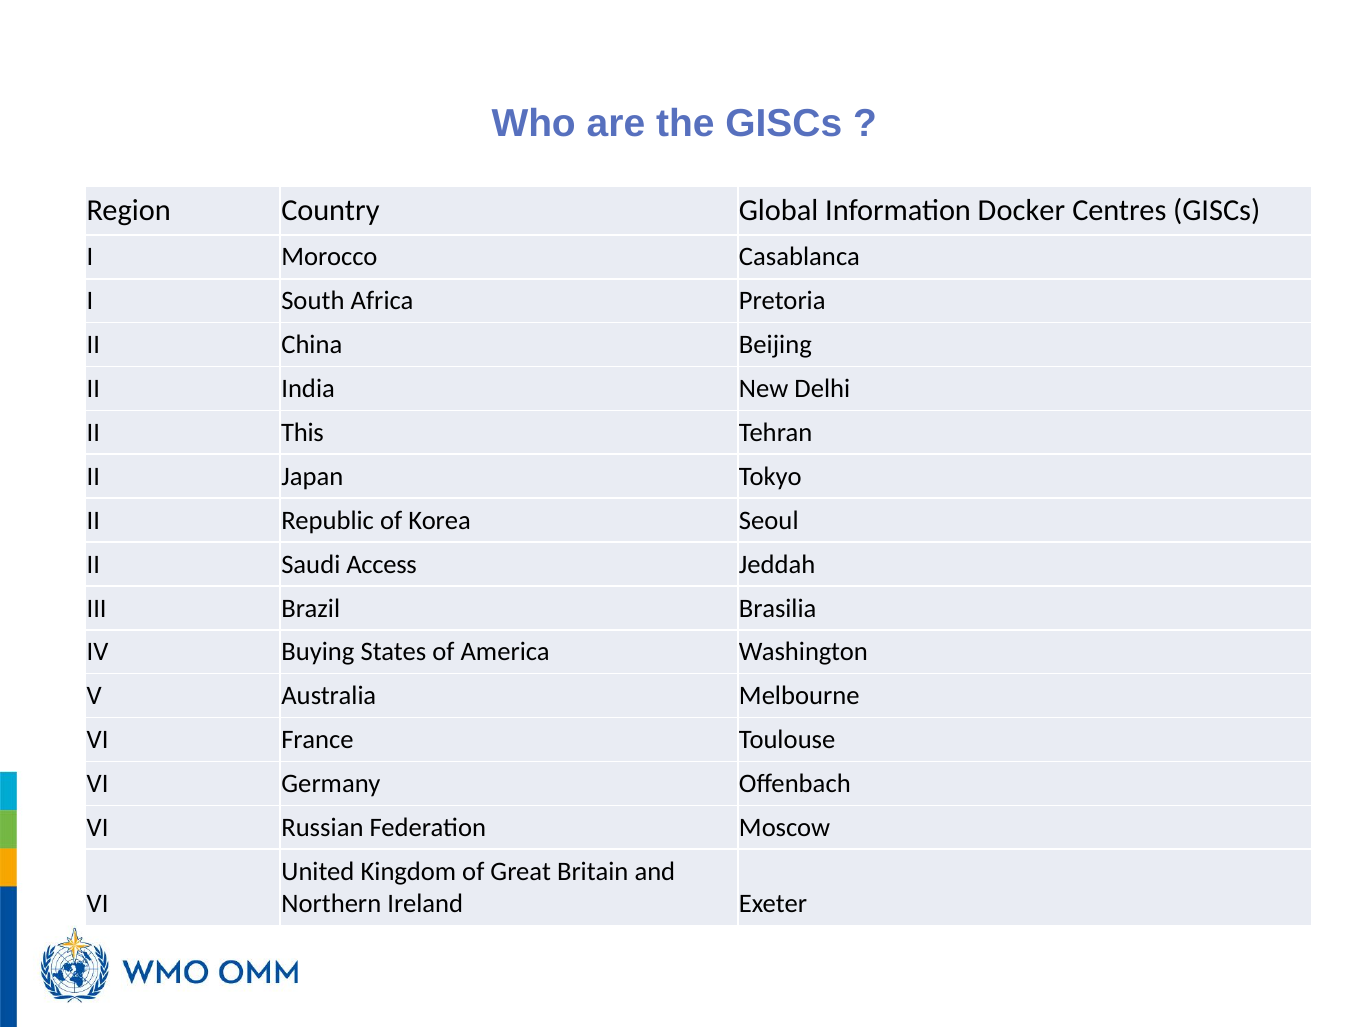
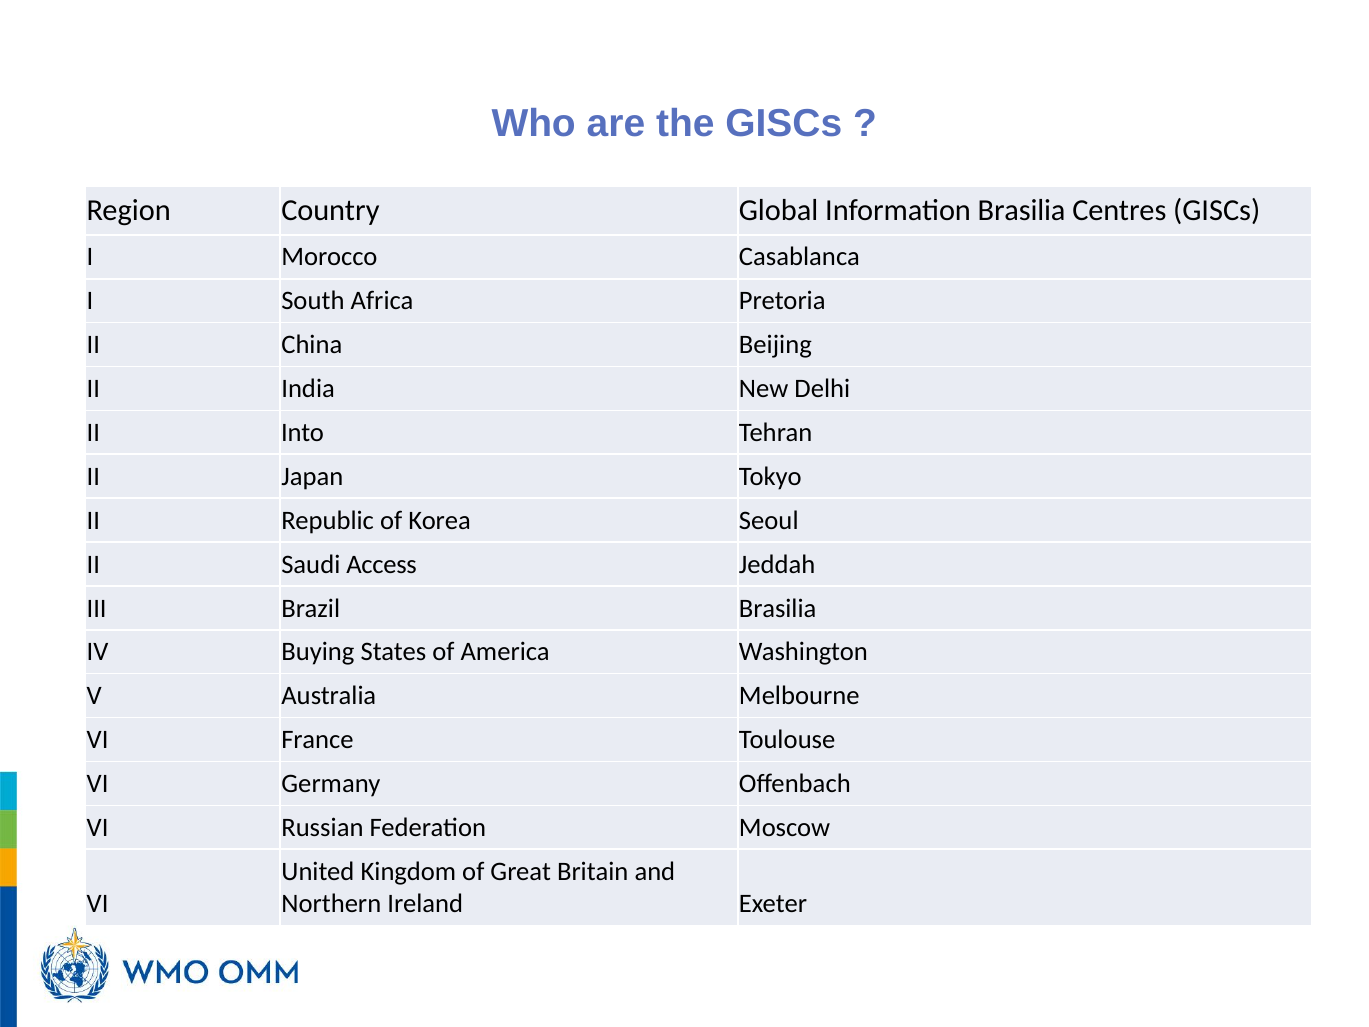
Information Docker: Docker -> Brasilia (1022, 211)
This: This -> Into (303, 433)
